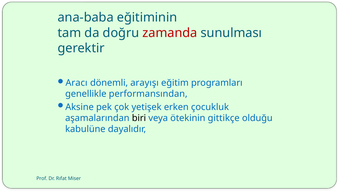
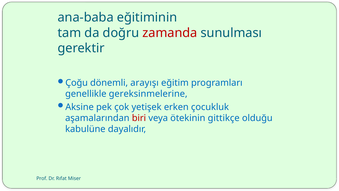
Aracı: Aracı -> Çoğu (77, 83)
performansından: performansından -> gereksinmelerine (148, 94)
biri colour: black -> red (139, 118)
